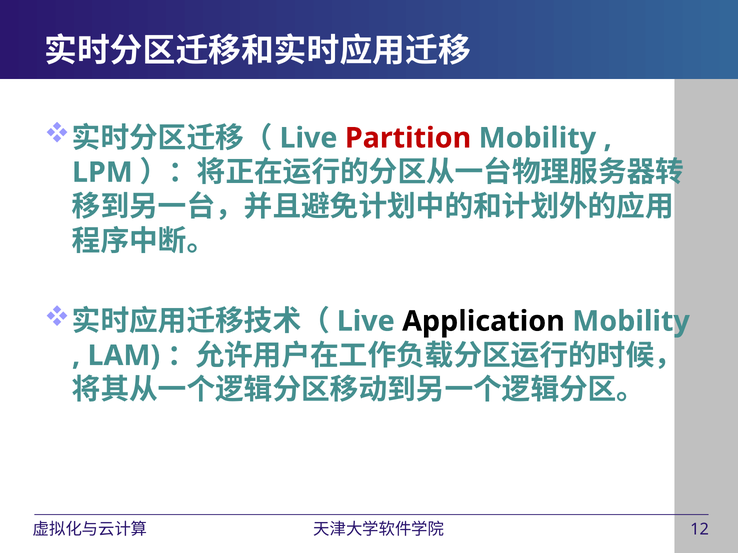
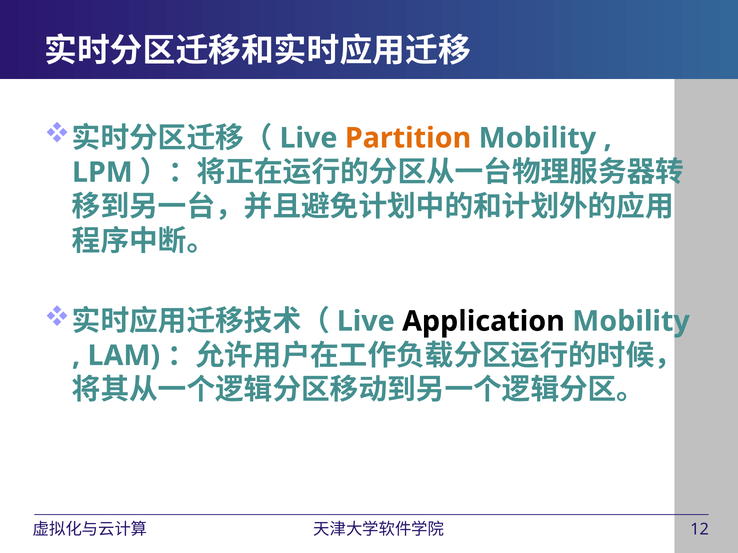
Partition colour: red -> orange (408, 138)
